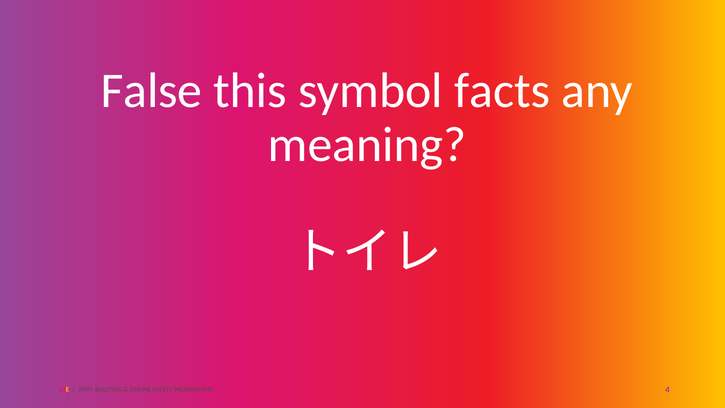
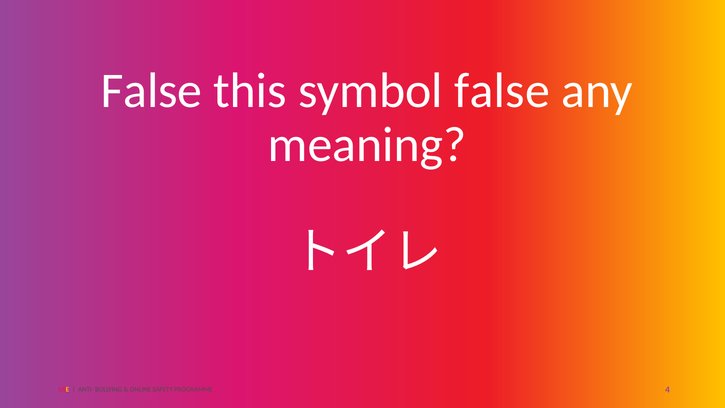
symbol facts: facts -> false (502, 91)
